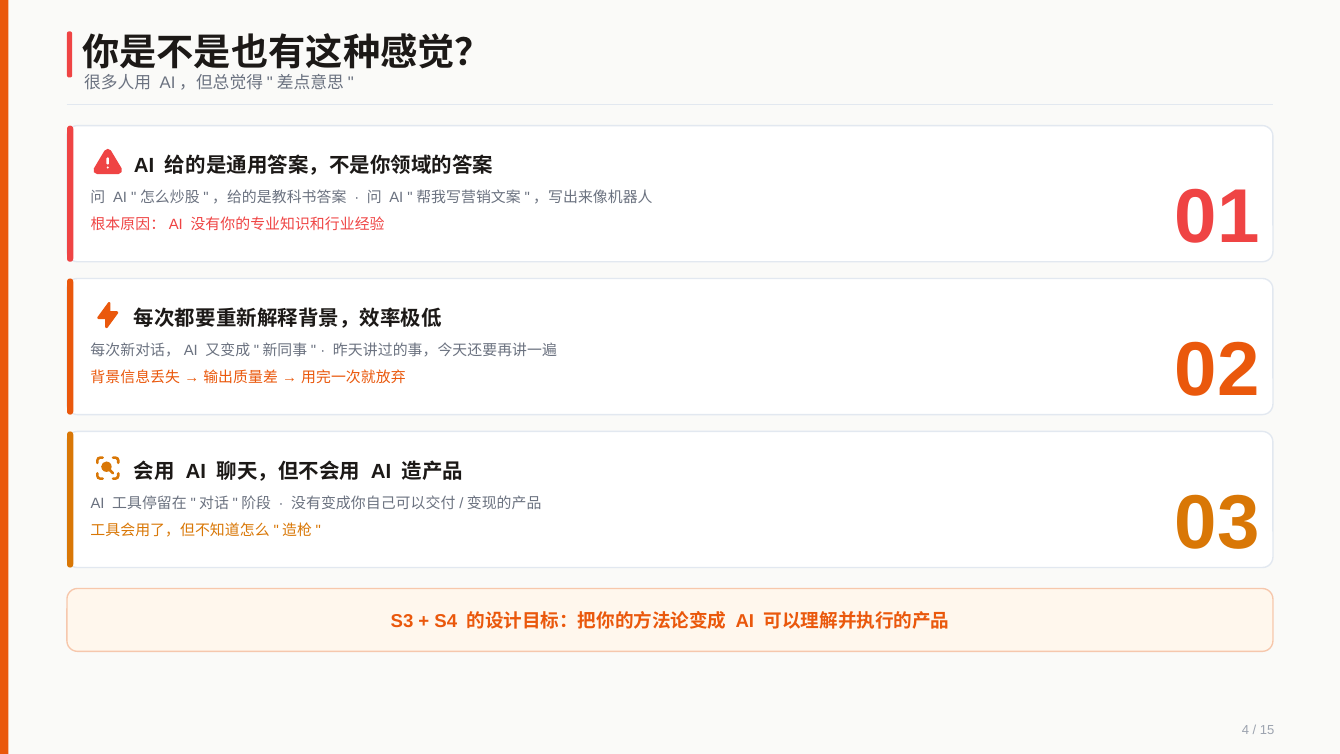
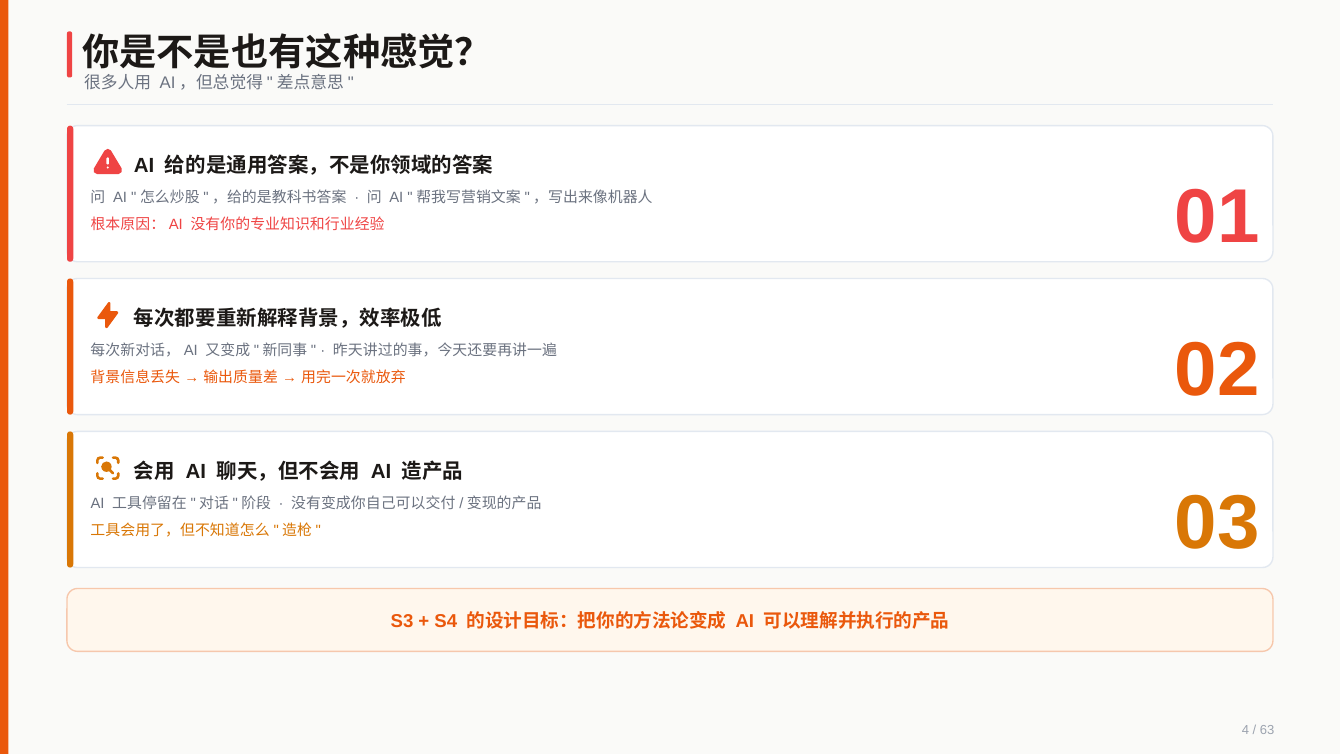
15: 15 -> 63 (1267, 730)
